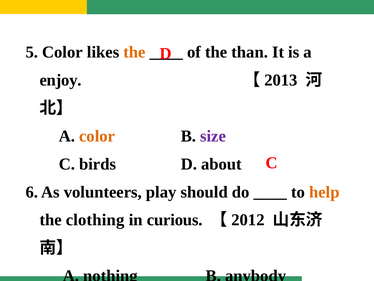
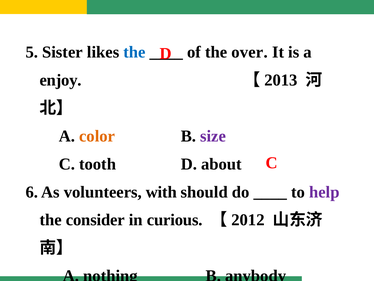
5 Color: Color -> Sister (62, 52)
the colour: orange -> blue (134, 52)
than: than -> over (250, 52)
birds: birds -> tooth (98, 164)
play: play -> with (161, 192)
help colour: orange -> purple (324, 192)
clothing: clothing -> consider (95, 220)
